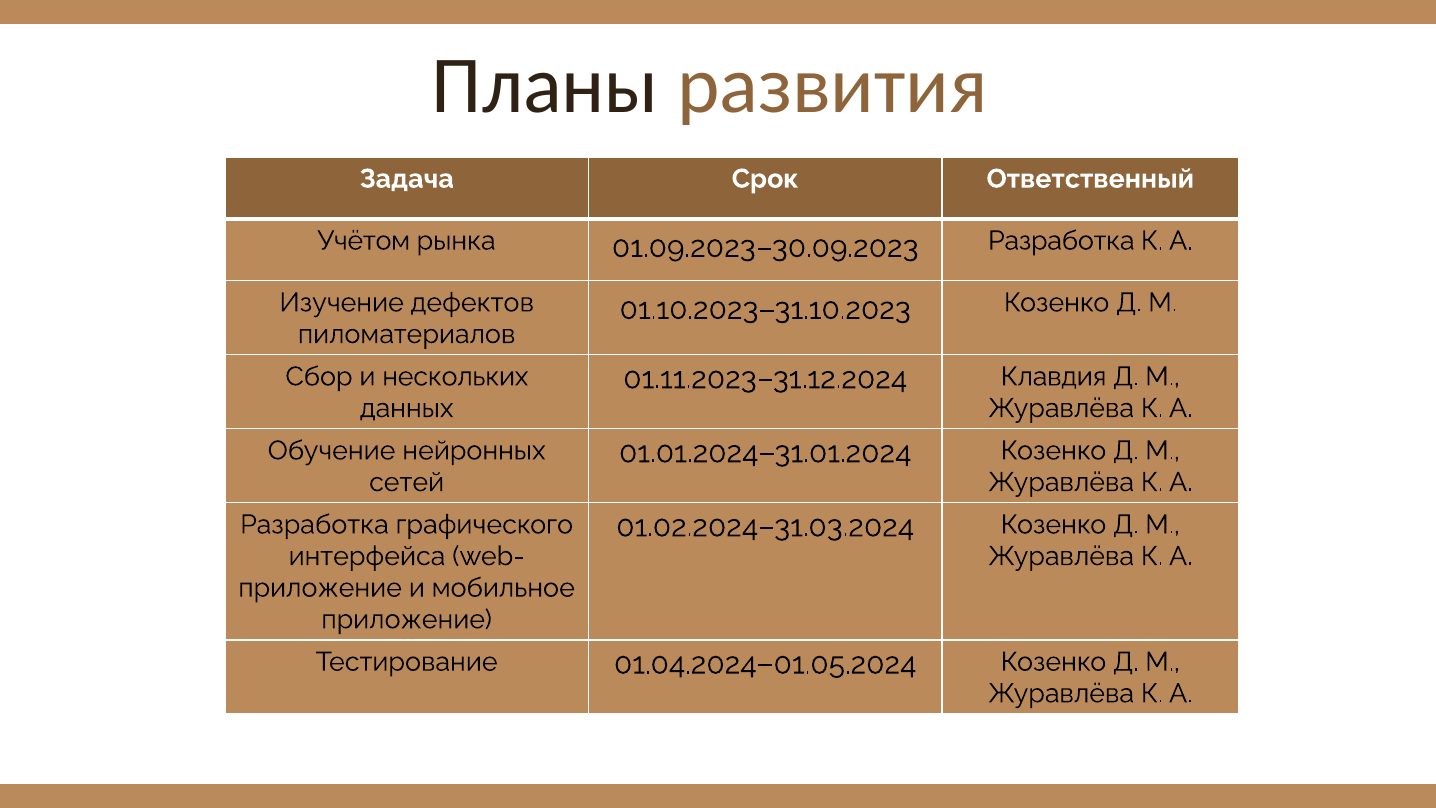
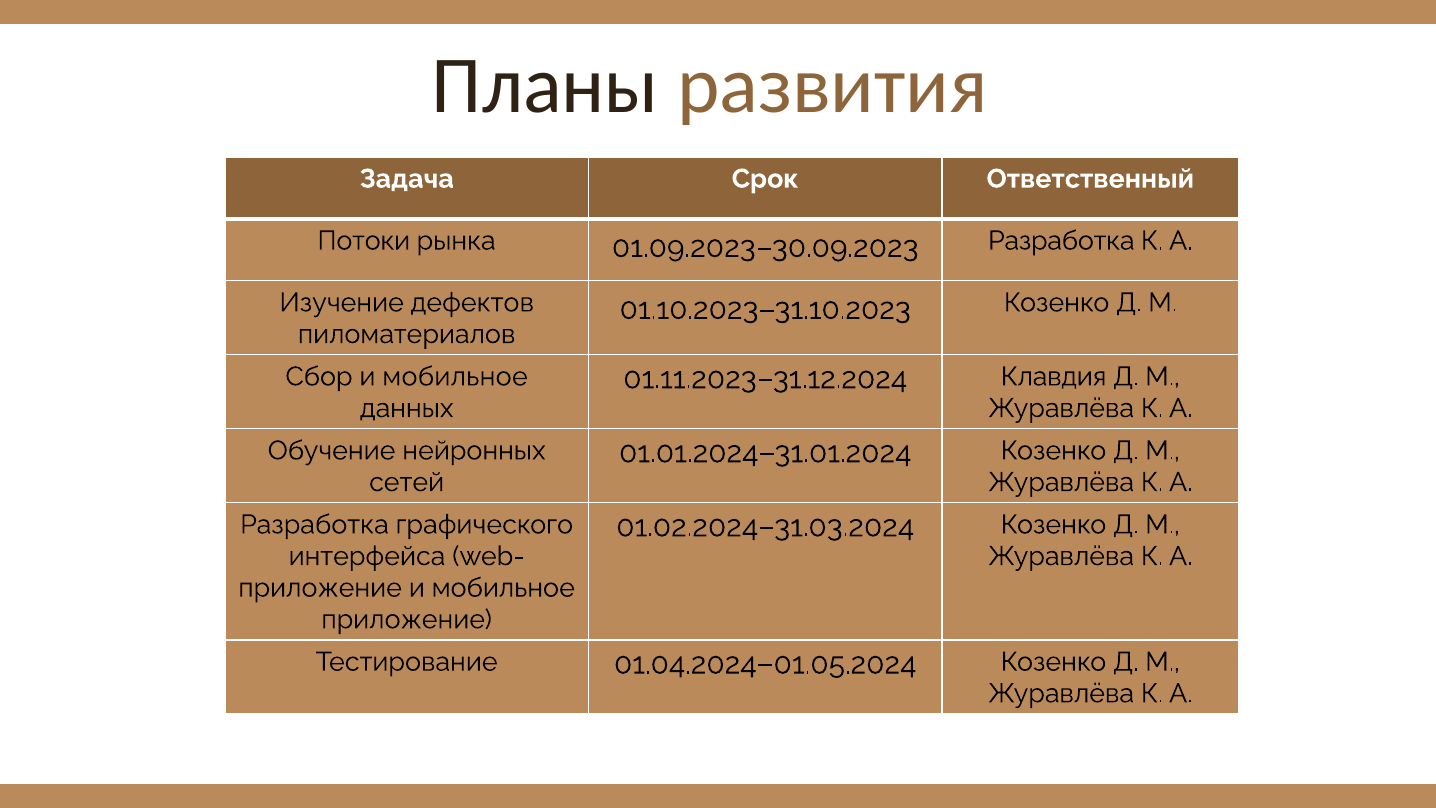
Учётом: Учётом -> Потоки (364, 241)
Сбор и нескольких: нескольких -> мобильное (455, 376)
